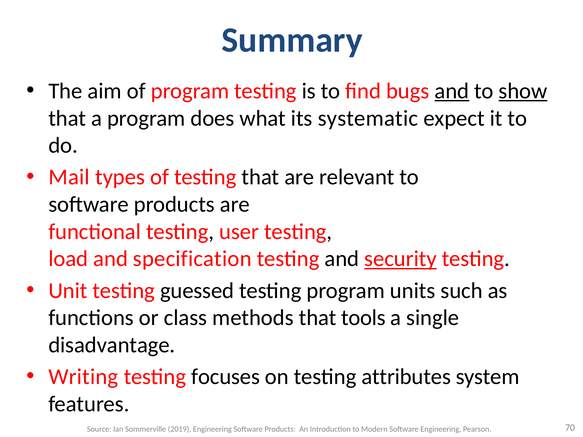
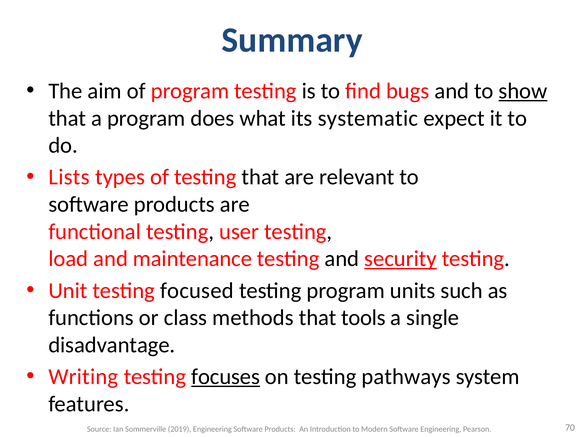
and underline: present -> none (452, 91)
Mail: Mail -> Lists (69, 177)
specification: specification -> maintenance (192, 259)
guessed: guessed -> focused (197, 291)
focuses underline: none -> present (226, 377)
attributes: attributes -> pathways (406, 377)
